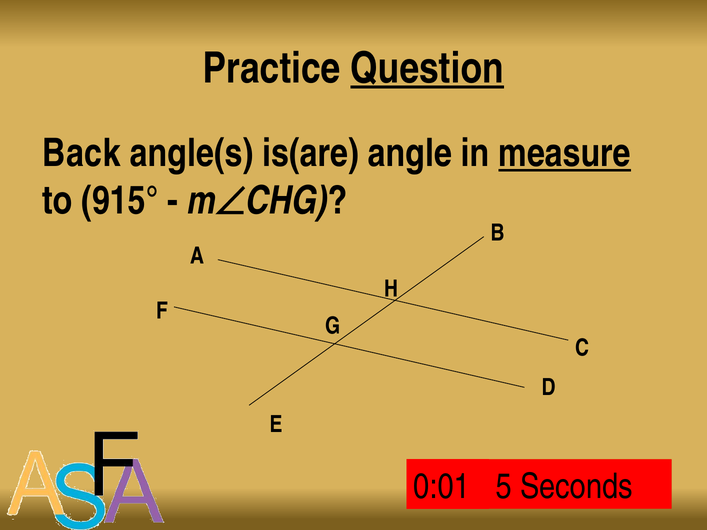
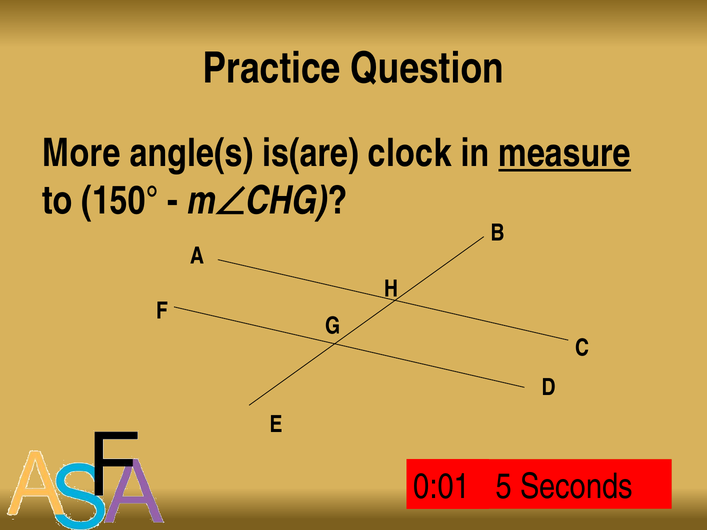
Question underline: present -> none (427, 68)
Back: Back -> More (82, 154)
angle: angle -> clock (410, 154)
915°: 915° -> 150° (120, 201)
